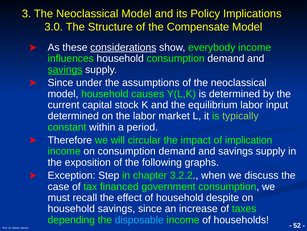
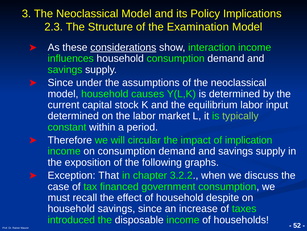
3.0: 3.0 -> 2.3 (54, 27)
Compensate: Compensate -> Examination (198, 27)
everybody: everybody -> interaction (212, 47)
savings underline: present -> none (65, 69)
Step: Step -> That (109, 175)
depending: depending -> introduced (71, 219)
disposable colour: light blue -> white (139, 219)
